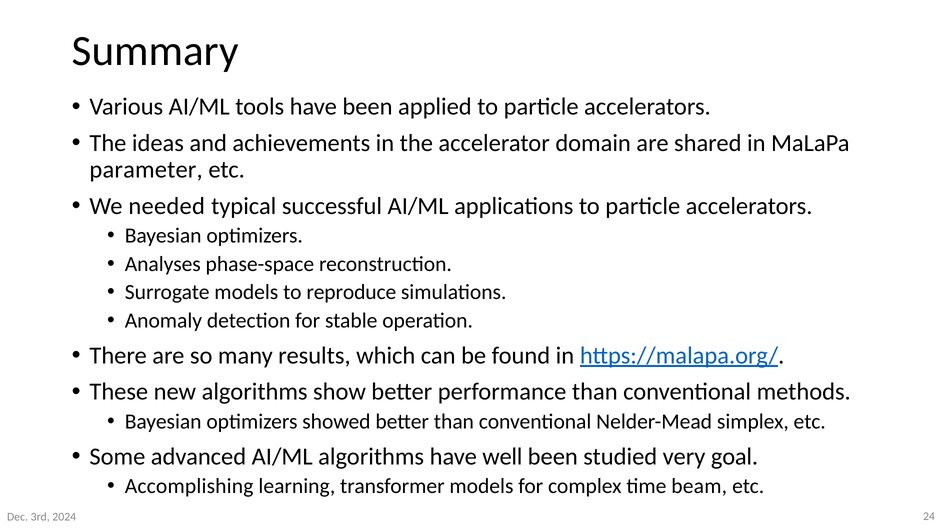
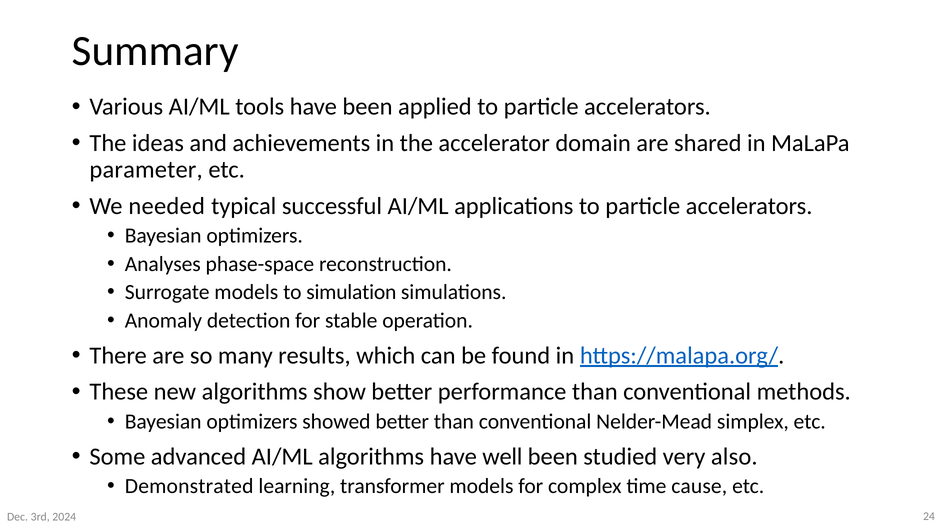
reproduce: reproduce -> simulation (351, 292)
goal: goal -> also (734, 456)
Accomplishing: Accomplishing -> Demonstrated (189, 486)
beam: beam -> cause (699, 486)
